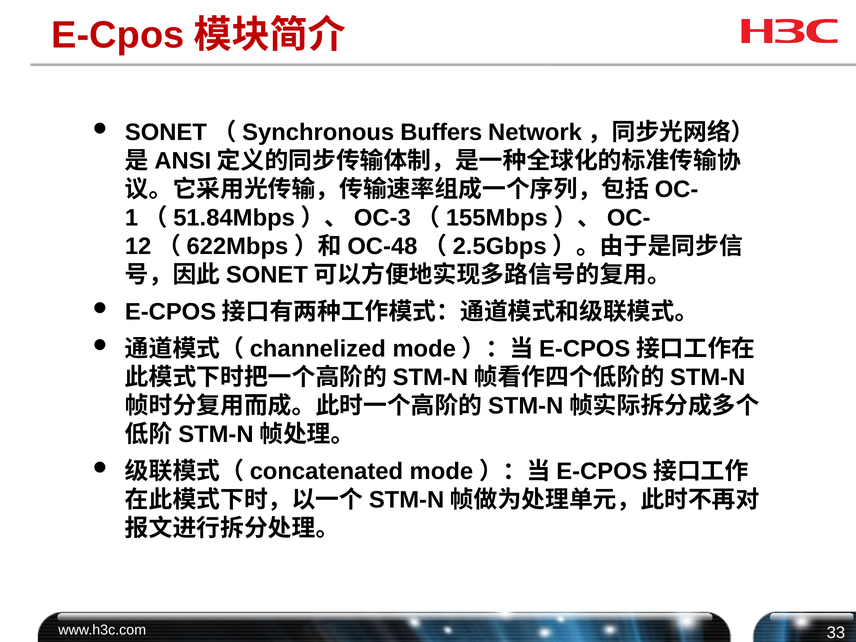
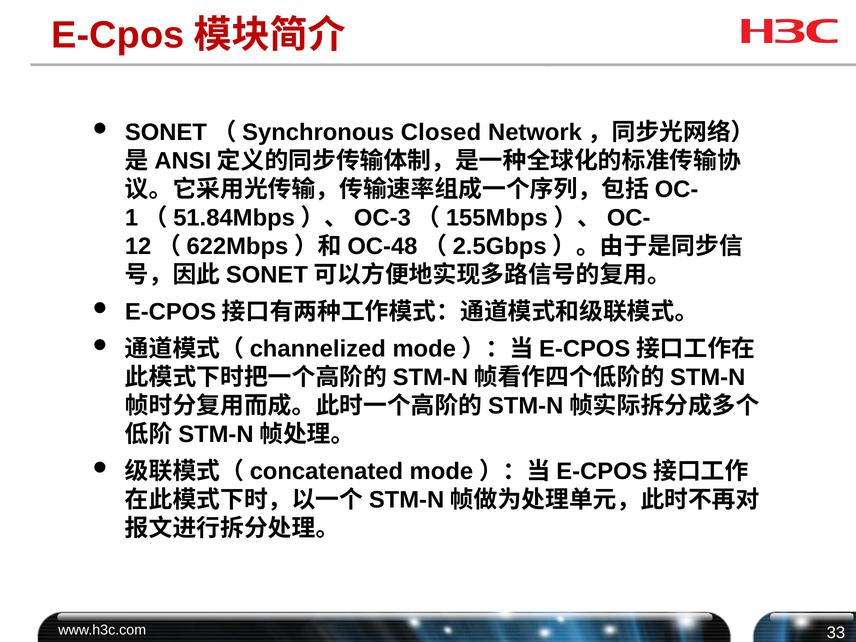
Buffers: Buffers -> Closed (441, 132)
